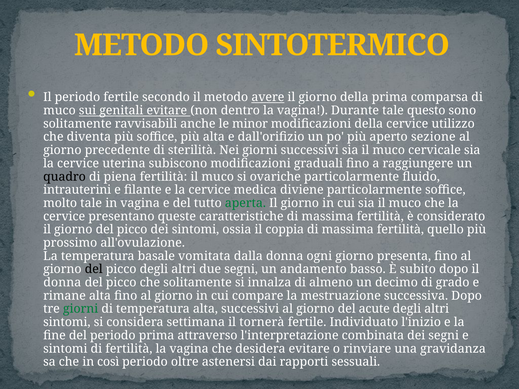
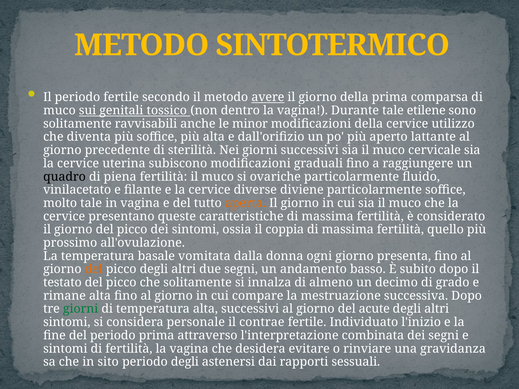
genitali evitare: evitare -> tossico (167, 111)
questo: questo -> etilene (426, 111)
sezione: sezione -> lattante (433, 137)
intrauterini: intrauterini -> vinilacetato (77, 190)
medica: medica -> diverse (255, 190)
aperta colour: green -> orange (245, 203)
del colour: black -> orange (94, 269)
donna: donna -> testato (62, 283)
settimana: settimana -> personale (196, 322)
tornerà: tornerà -> contrae (262, 322)
così: così -> sito (108, 362)
periodo oltre: oltre -> degli (185, 362)
